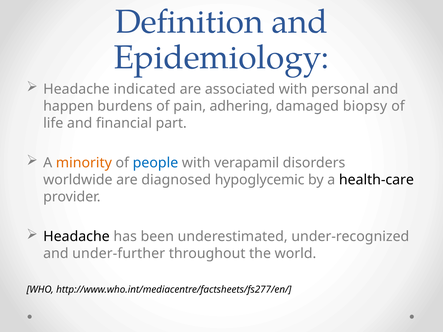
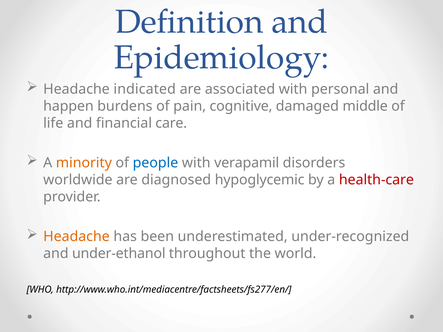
adhering: adhering -> cognitive (241, 106)
biopsy: biopsy -> middle (365, 106)
part: part -> care (171, 123)
health-care colour: black -> red (376, 180)
Headache colour: black -> orange (76, 237)
under-further: under-further -> under-ethanol (119, 254)
